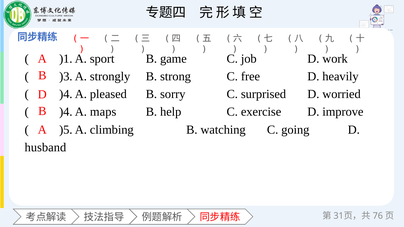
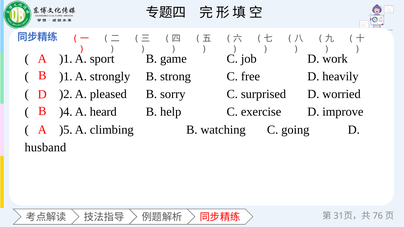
)3: )3 -> )1 (66, 76)
)4: )4 -> )2 (66, 94)
maps: maps -> heard (103, 112)
